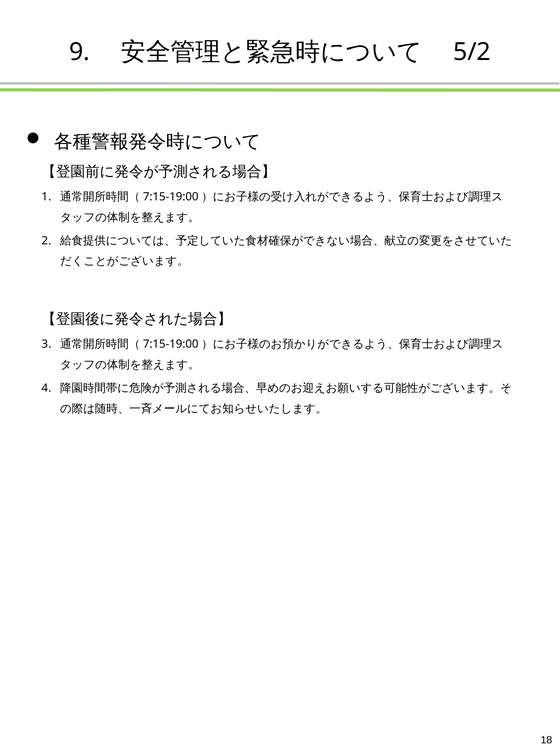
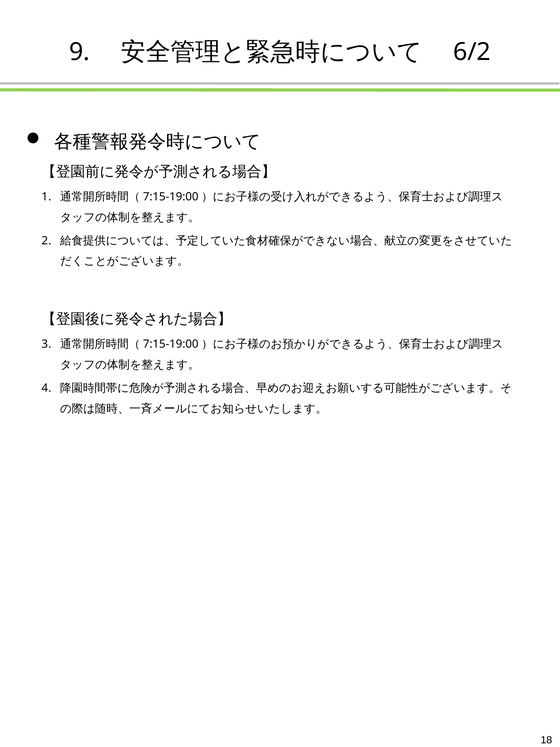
5/2: 5/2 -> 6/2 (472, 52)
